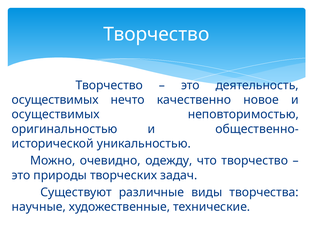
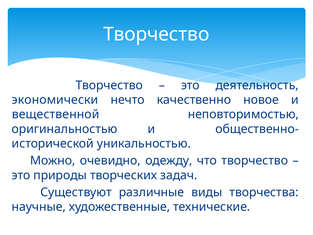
осуществимых: осуществимых -> экономически (55, 100)
осуществимых: осуществимых -> вещественной (56, 114)
